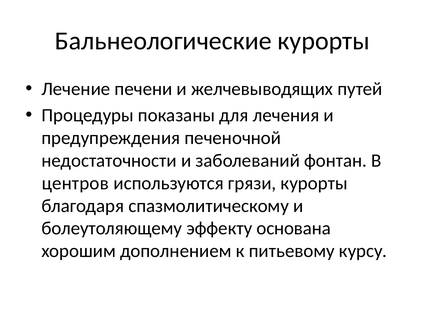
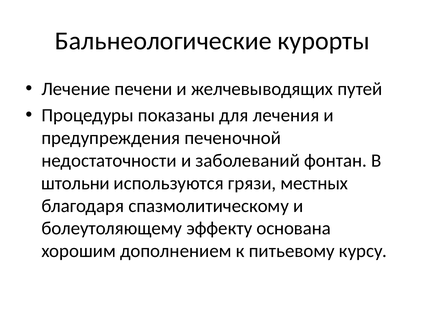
центров: центров -> штольни (75, 184)
грязи курорты: курорты -> местных (314, 184)
